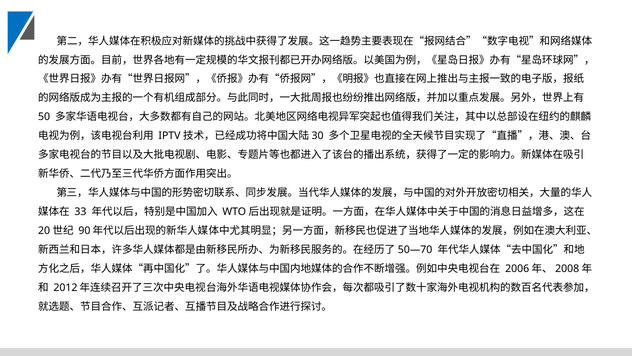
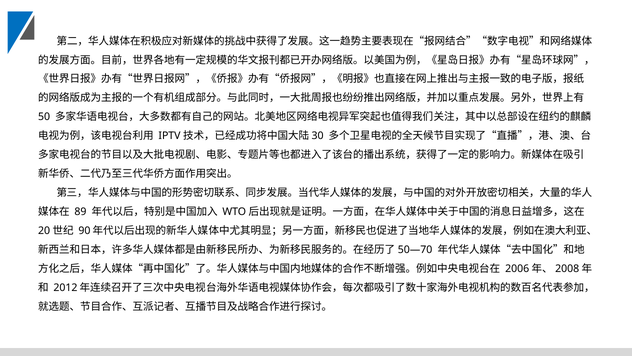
33: 33 -> 89 (80, 211)
